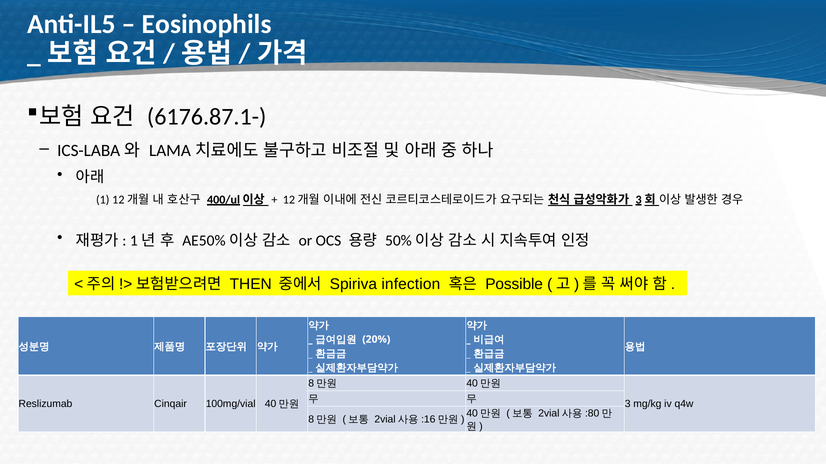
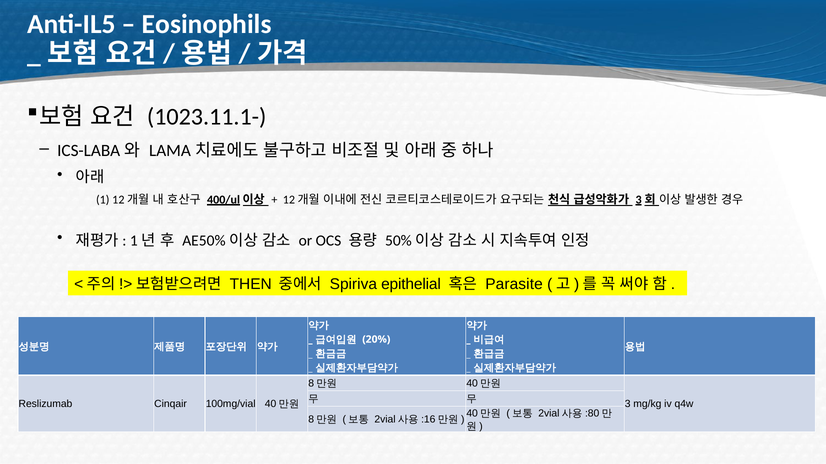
6176.87.1-: 6176.87.1- -> 1023.11.1- (207, 117)
infection: infection -> epithelial (411, 284)
Possible: Possible -> Parasite (514, 284)
